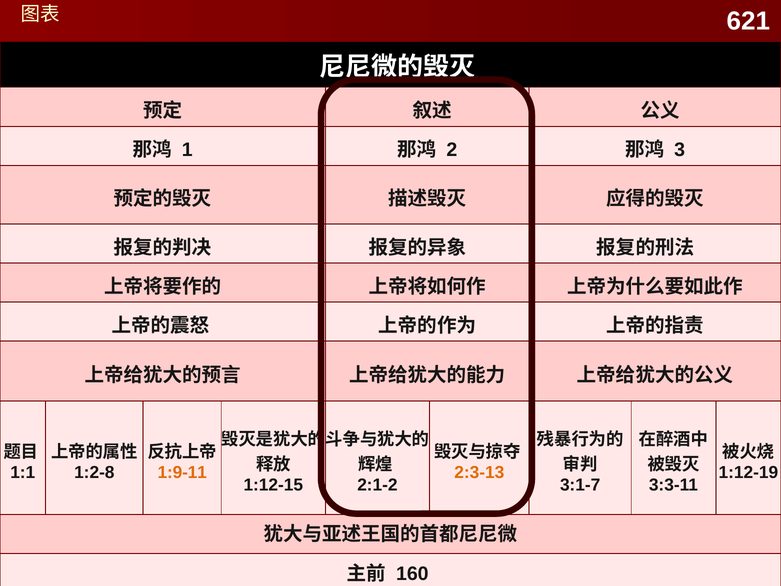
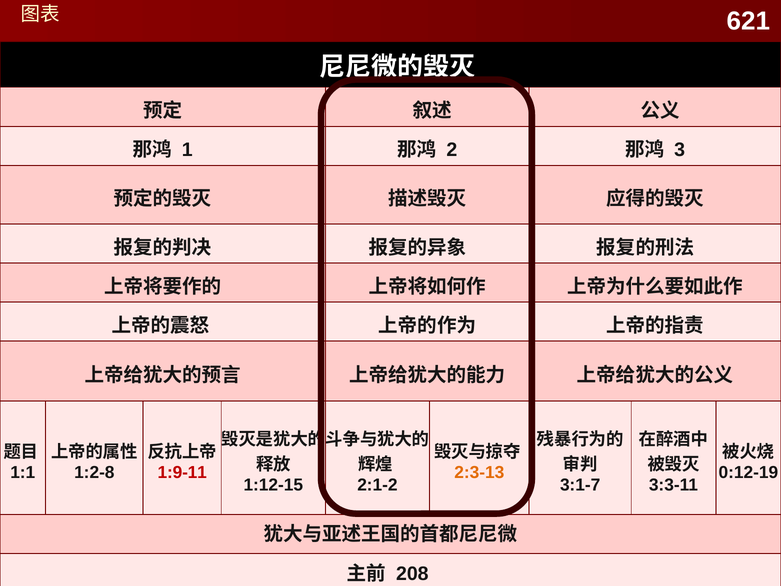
1:9-11 colour: orange -> red (182, 472)
1:12-19: 1:12-19 -> 0:12-19 (748, 472)
160: 160 -> 208 (412, 573)
